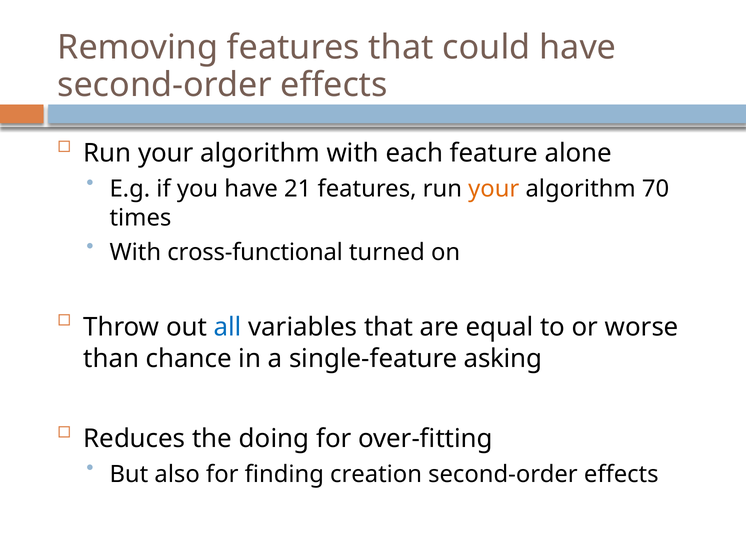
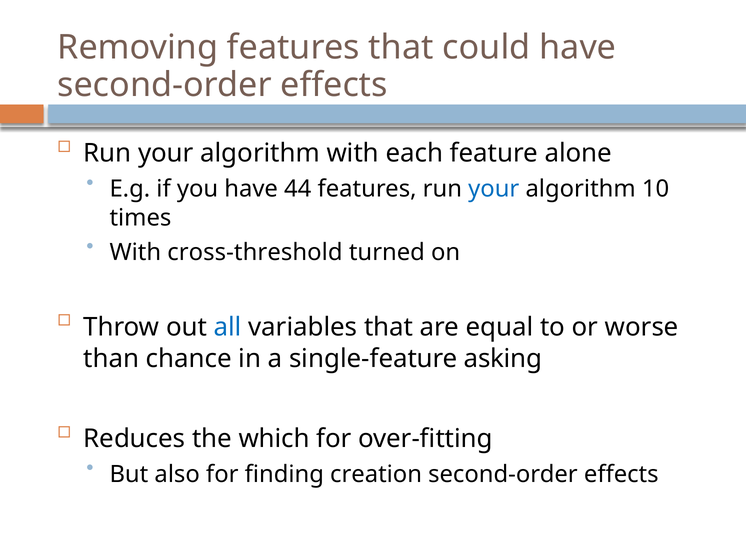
21: 21 -> 44 (298, 189)
your colour: orange -> blue (494, 189)
70: 70 -> 10 (656, 189)
cross-functional: cross-functional -> cross-threshold (255, 252)
doing: doing -> which (274, 438)
